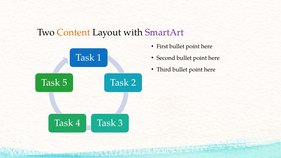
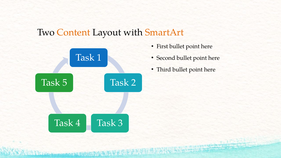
SmartArt colour: purple -> orange (164, 32)
